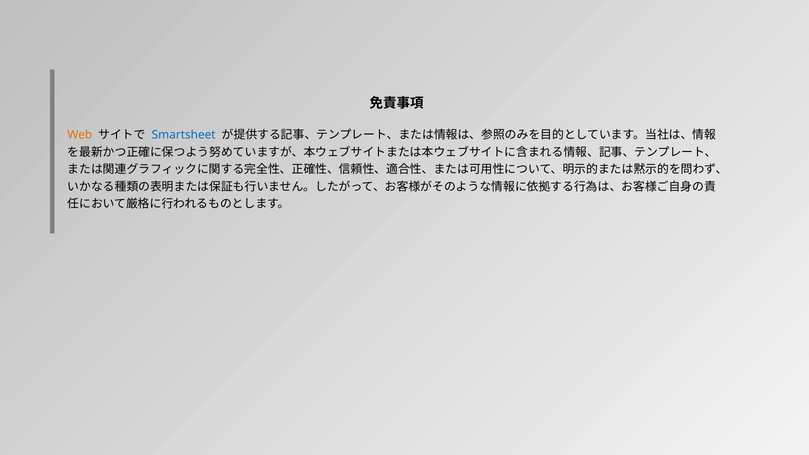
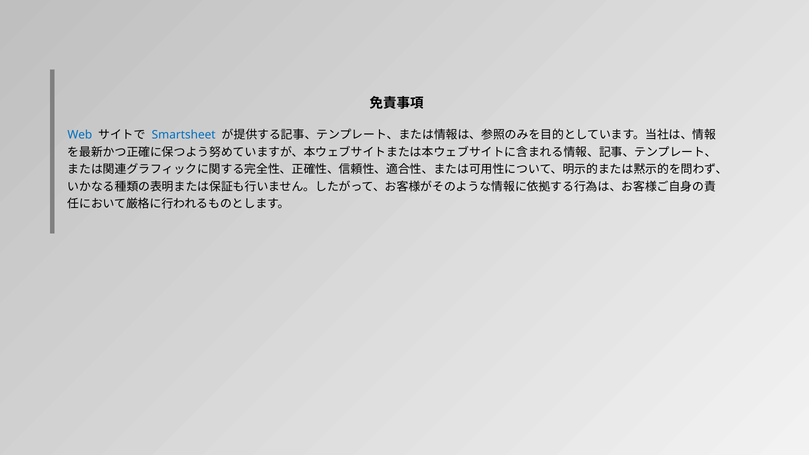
Web colour: orange -> blue (80, 135)
